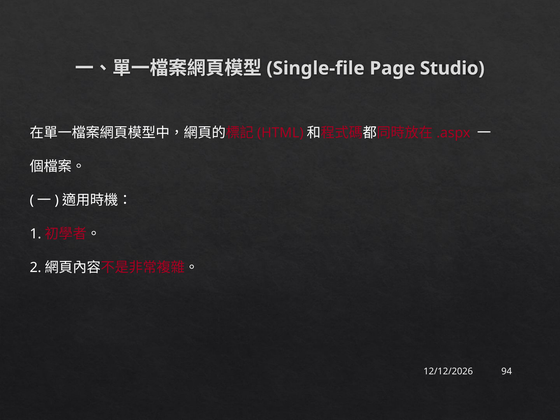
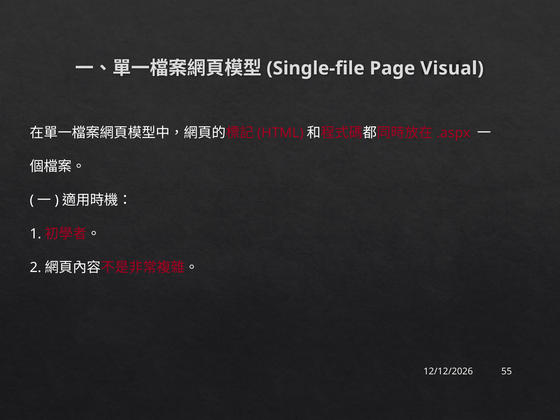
Studio: Studio -> Visual (452, 68)
94: 94 -> 55 (507, 371)
